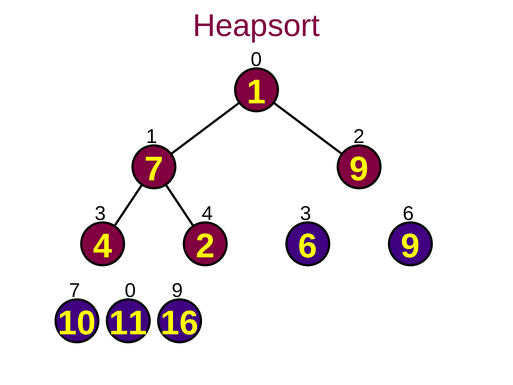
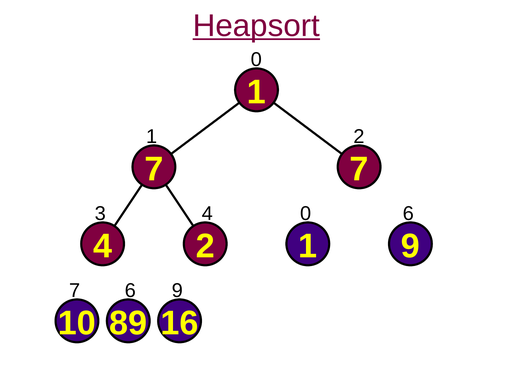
Heapsort underline: none -> present (256, 26)
7 9: 9 -> 7 (359, 169)
4 3: 3 -> 0 (306, 213)
4 2 6: 6 -> 1 (308, 246)
7 0: 0 -> 6 (130, 290)
11: 11 -> 89 (128, 323)
